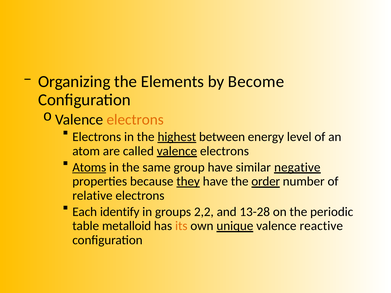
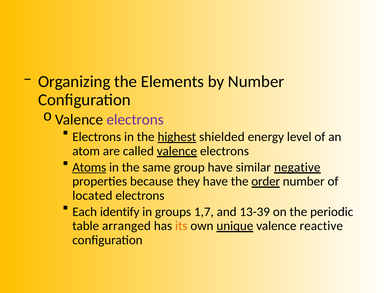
by Become: Become -> Number (256, 82)
electrons colour: orange -> purple (135, 120)
between: between -> shielded (222, 137)
they underline: present -> none (188, 182)
relative: relative -> located (92, 196)
2,2: 2,2 -> 1,7 (204, 212)
13-28: 13-28 -> 13-39 (255, 212)
metalloid: metalloid -> arranged (126, 226)
